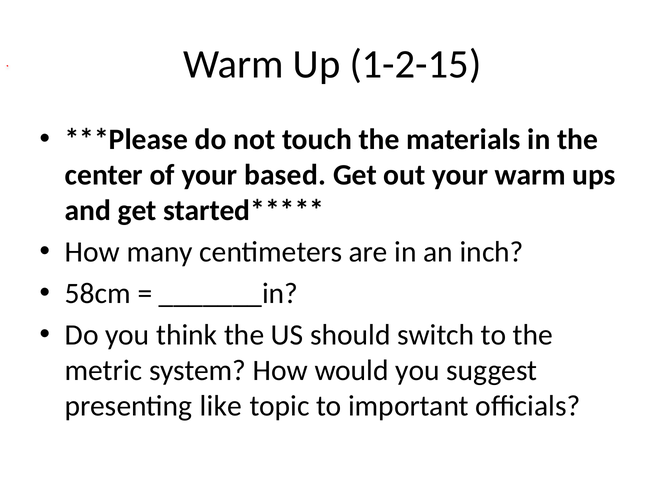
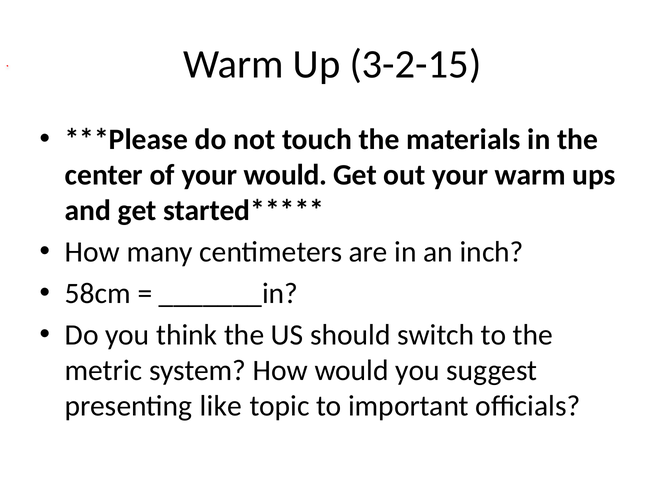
1-2-15: 1-2-15 -> 3-2-15 (415, 64)
your based: based -> would (285, 175)
